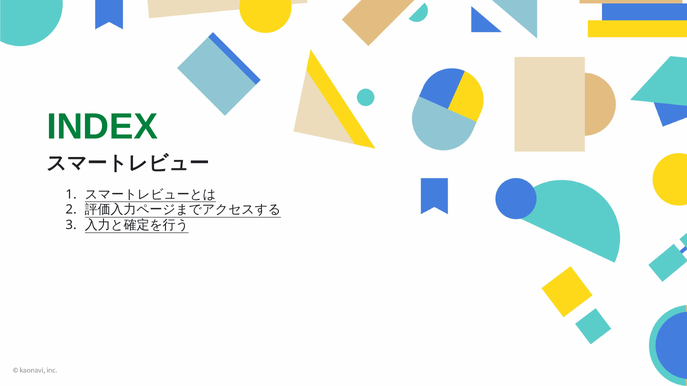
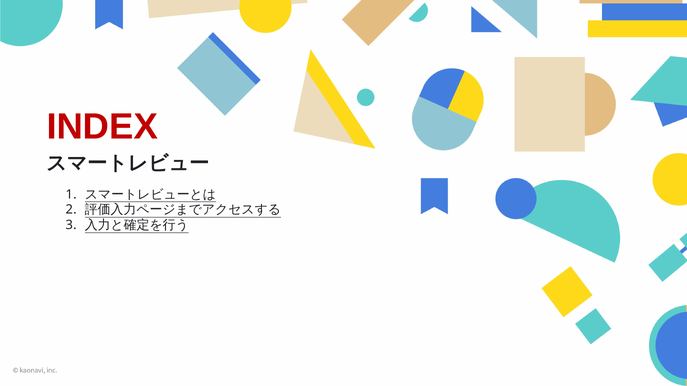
INDEX colour: green -> red (102, 127)
